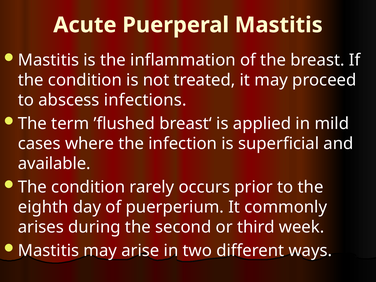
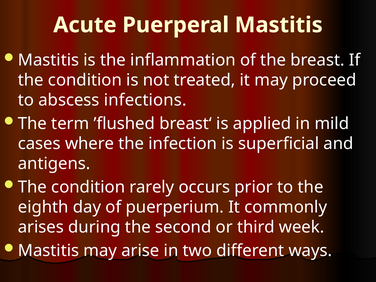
available: available -> antigens (54, 164)
